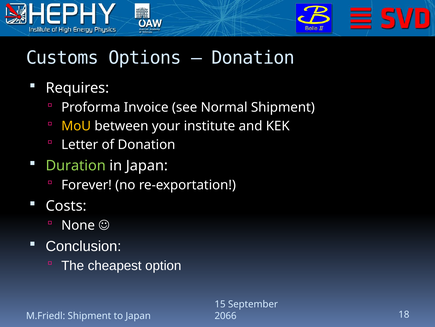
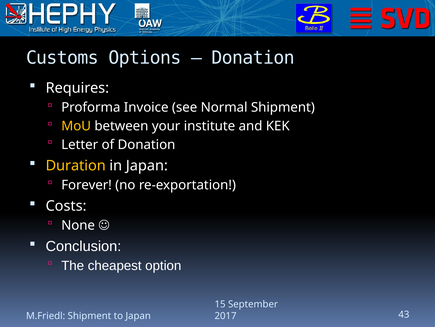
Duration colour: light green -> yellow (76, 165)
2066: 2066 -> 2017 (226, 315)
18: 18 -> 43 (404, 314)
